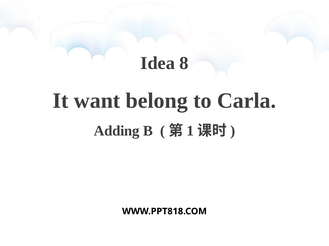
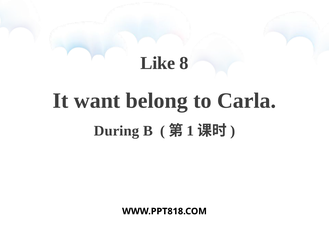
Idea: Idea -> Like (158, 63)
Adding: Adding -> During (117, 131)
